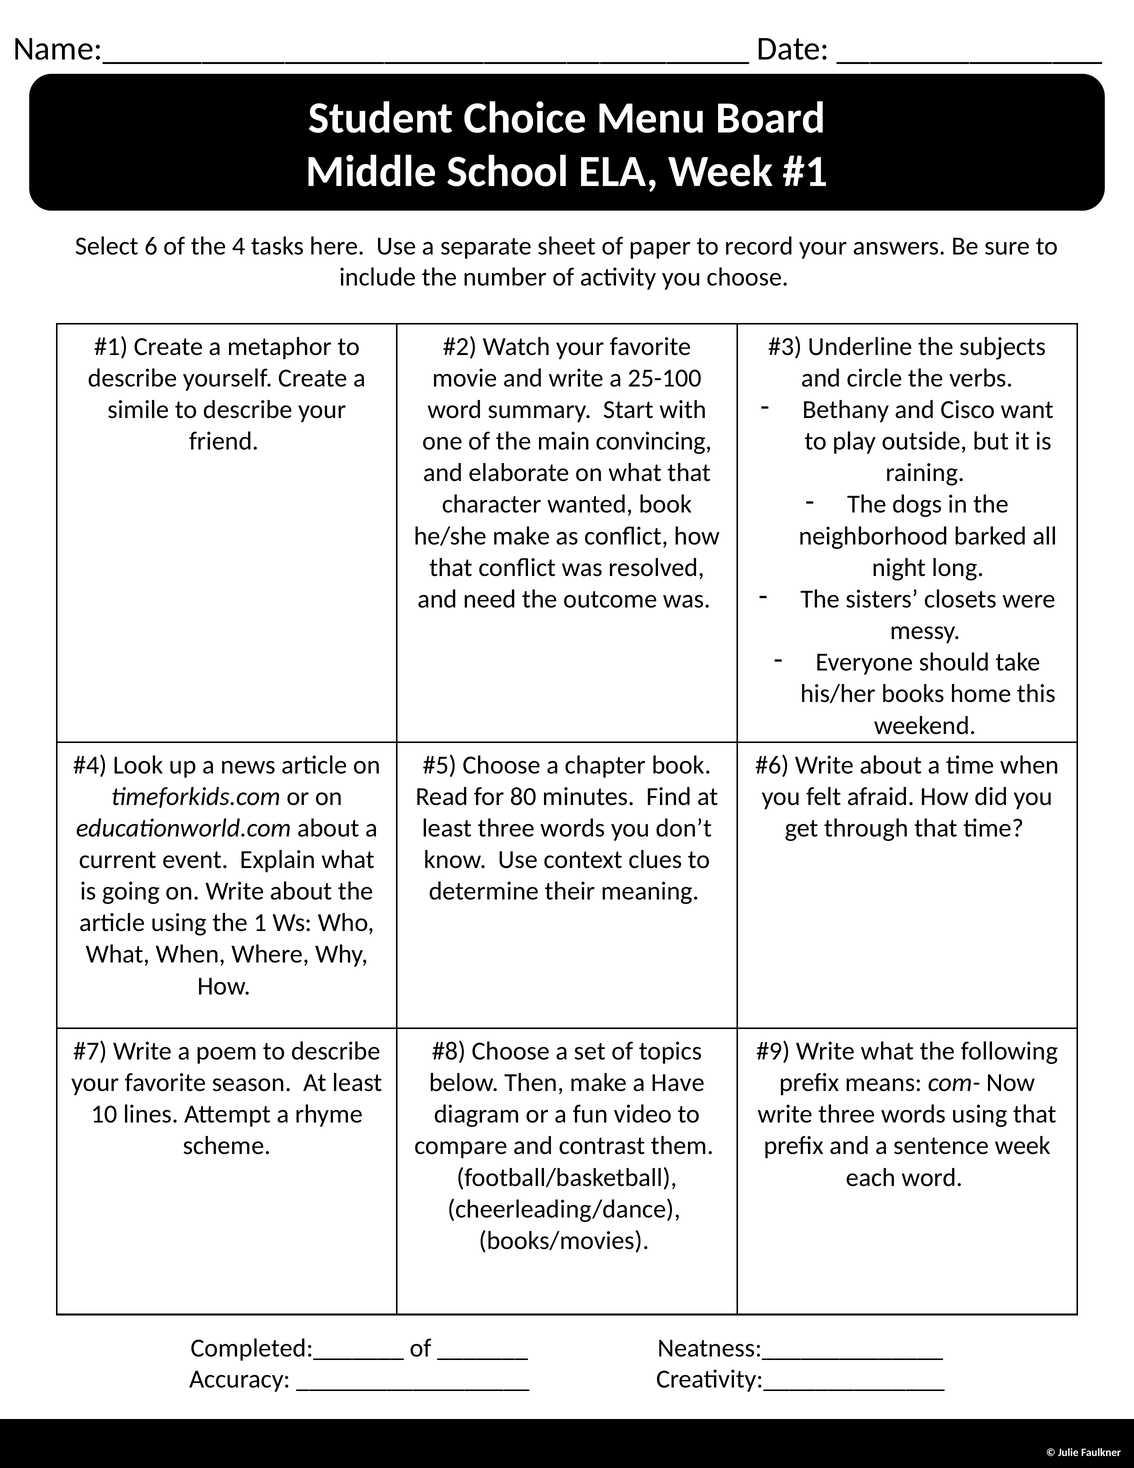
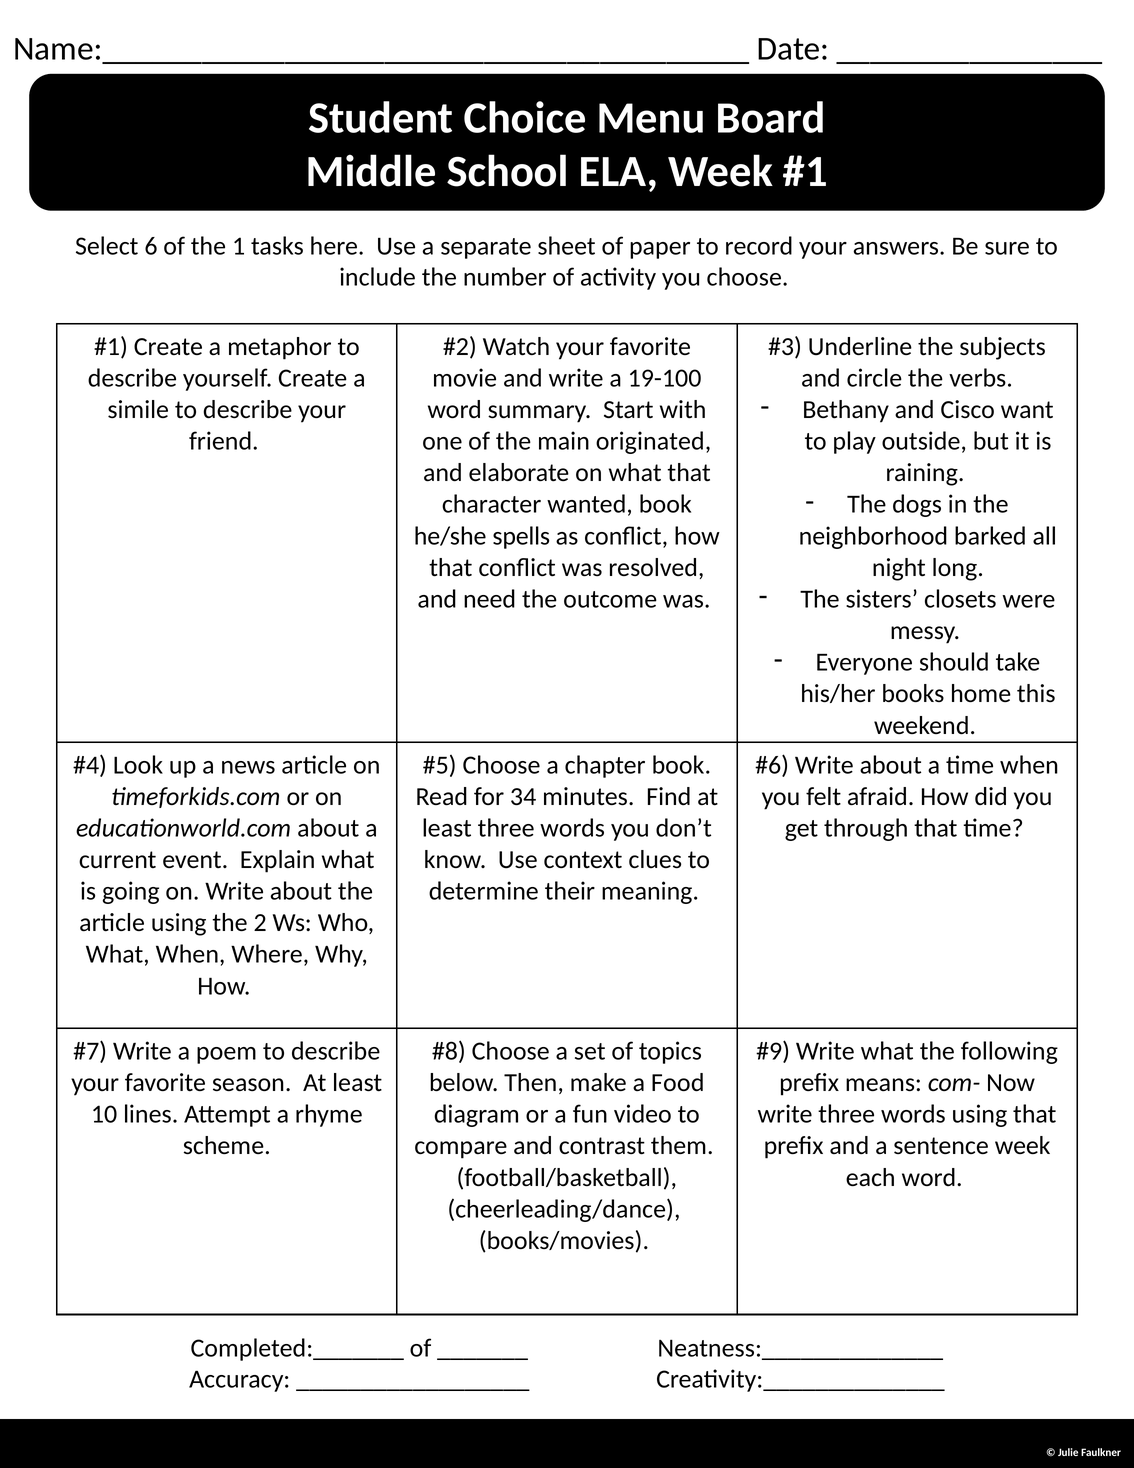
4: 4 -> 1 (239, 246)
25-100: 25-100 -> 19-100 (665, 378)
convincing: convincing -> originated (654, 441)
he/she make: make -> spells (521, 536)
80: 80 -> 34 (523, 796)
1: 1 -> 2 (260, 923)
Have: Have -> Food (678, 1082)
